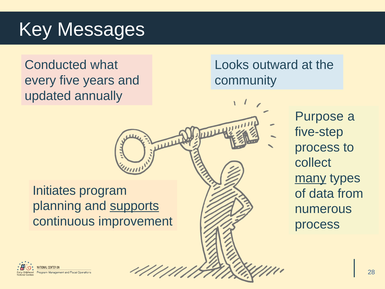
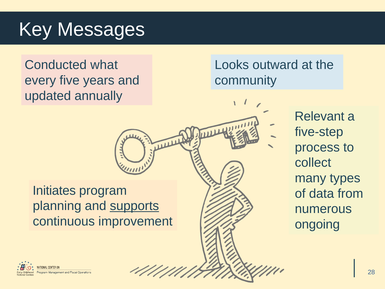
Purpose: Purpose -> Relevant (319, 116)
many underline: present -> none (311, 178)
process: process -> ongoing (317, 224)
